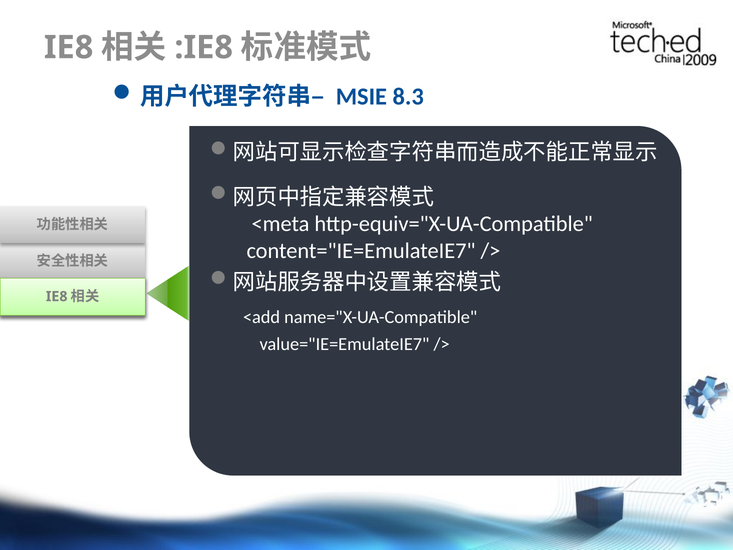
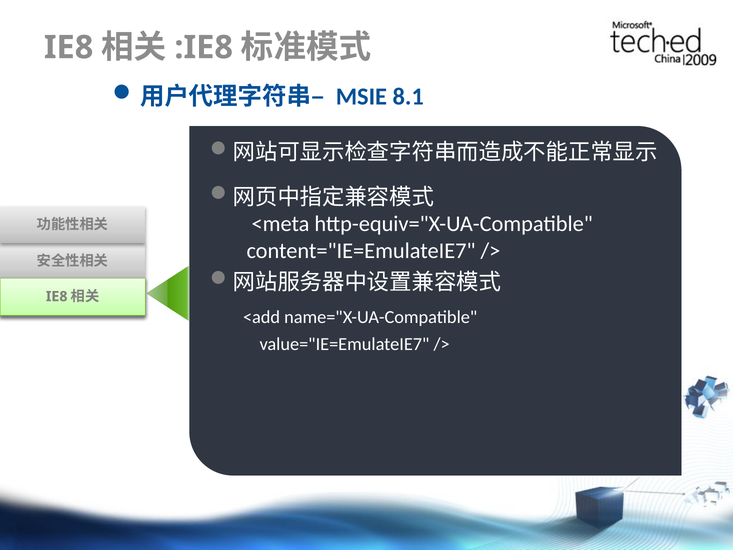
8.3: 8.3 -> 8.1 (408, 97)
